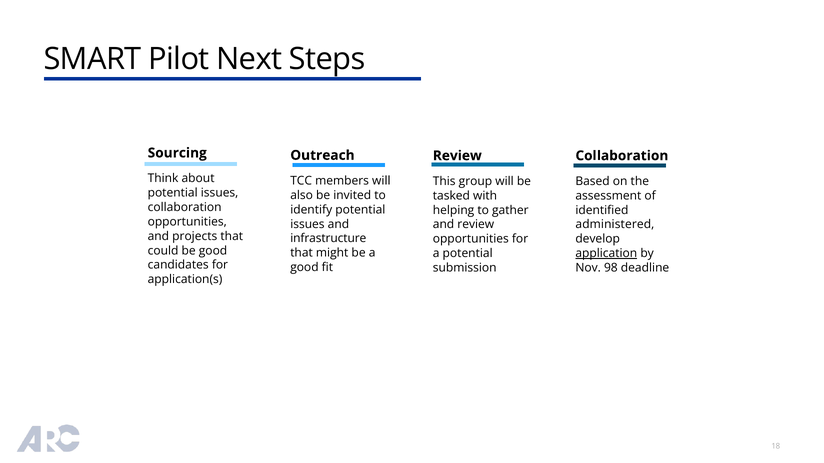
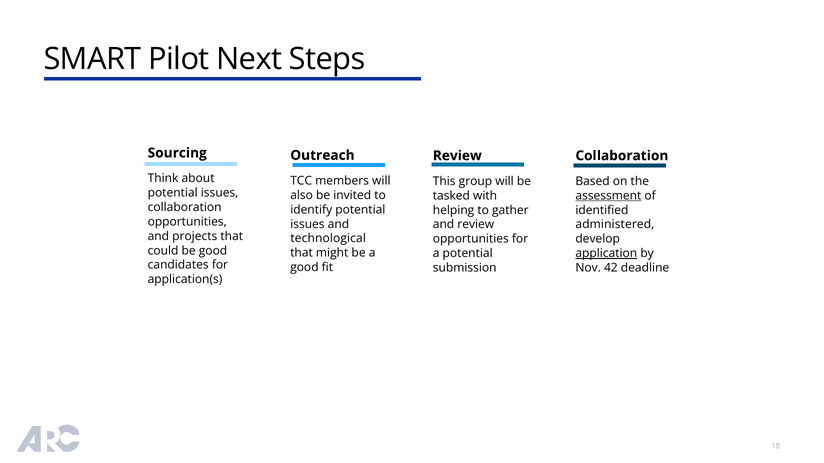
assessment underline: none -> present (608, 196)
infrastructure: infrastructure -> technological (328, 239)
98: 98 -> 42 (611, 268)
